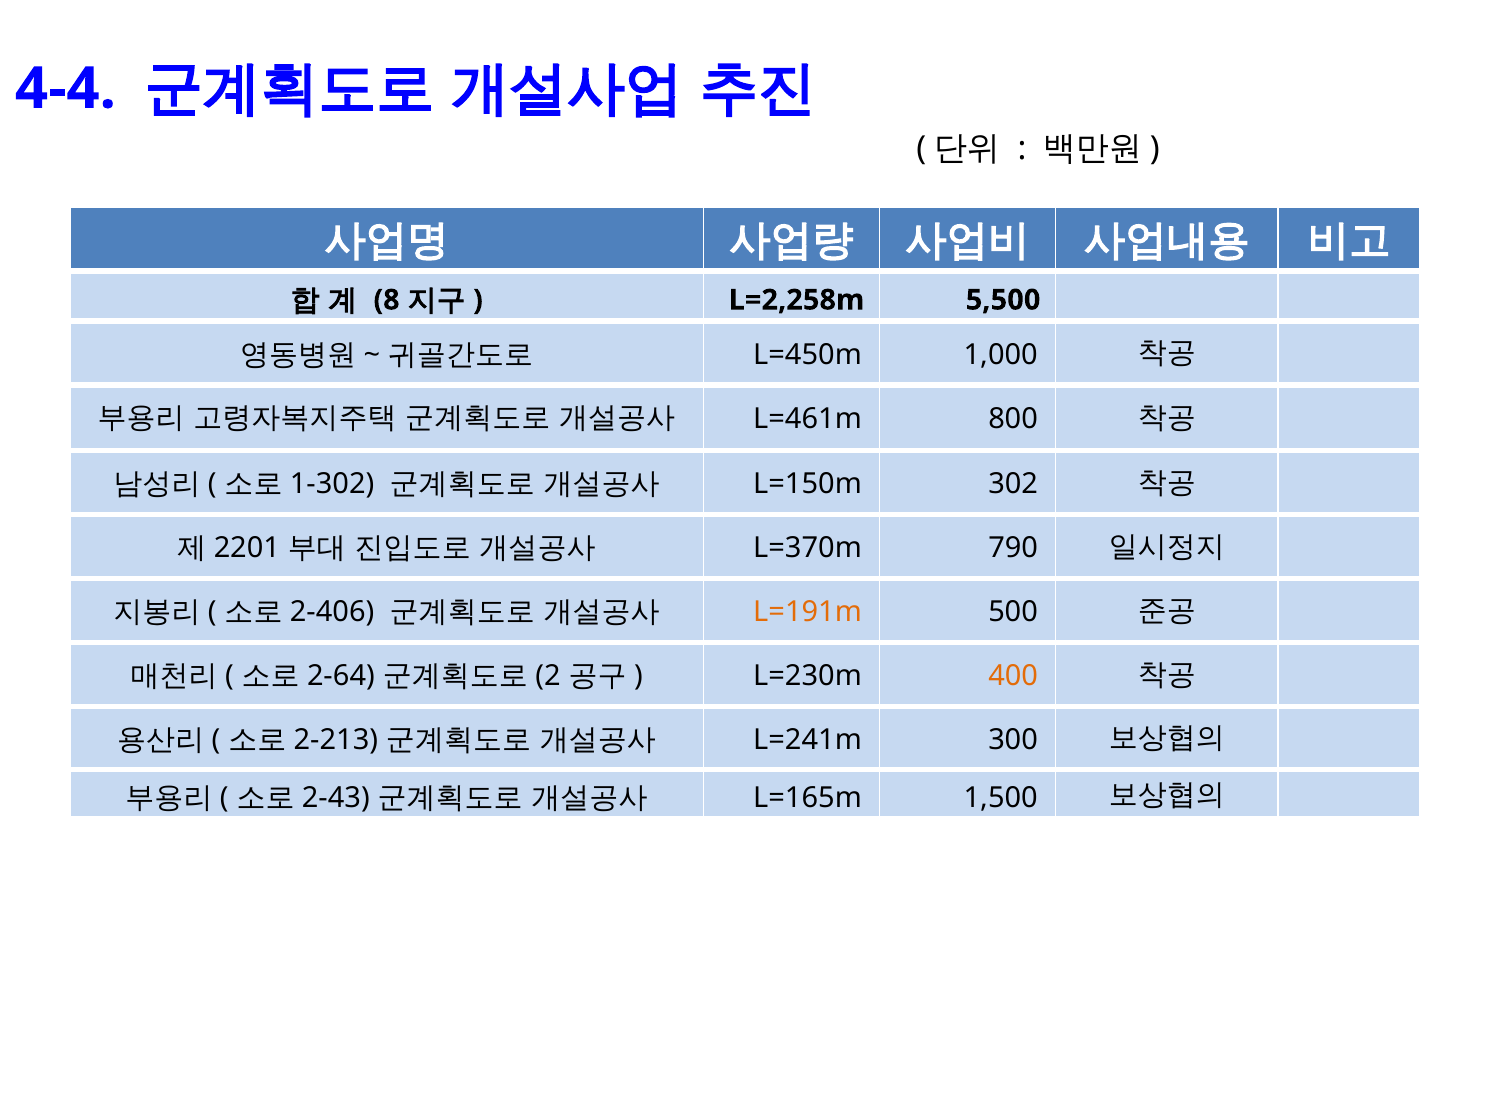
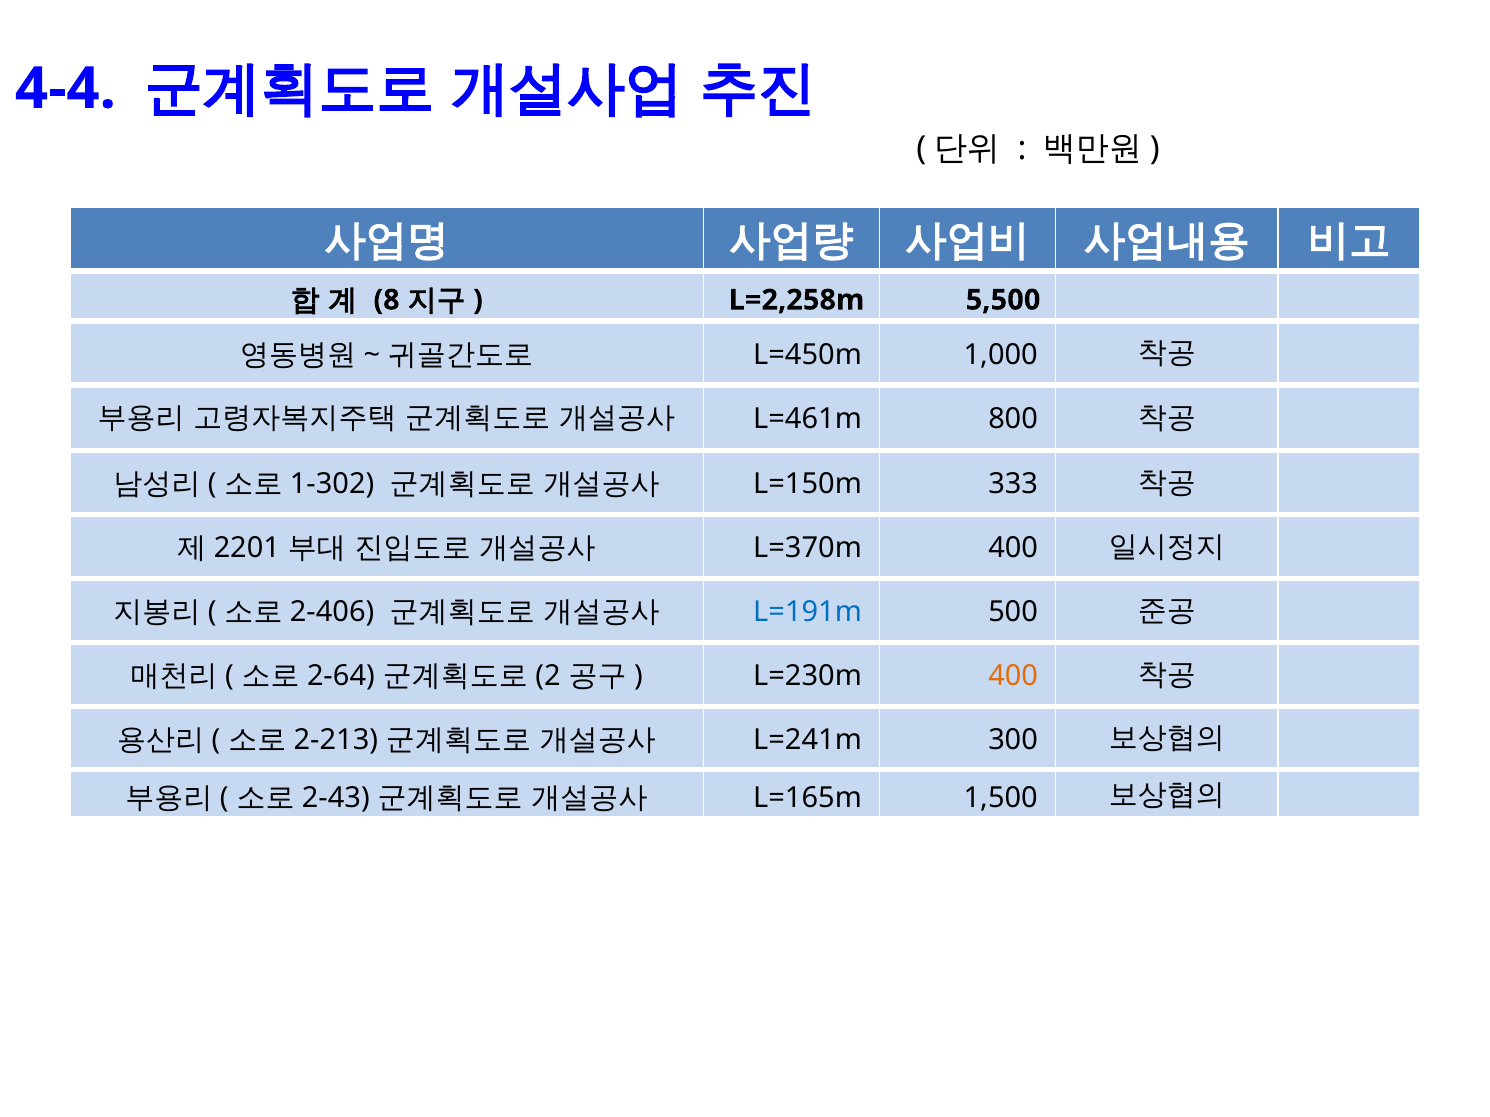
302: 302 -> 333 (1013, 484)
L=370m 790: 790 -> 400 (1013, 548)
L=191m colour: orange -> blue (808, 612)
